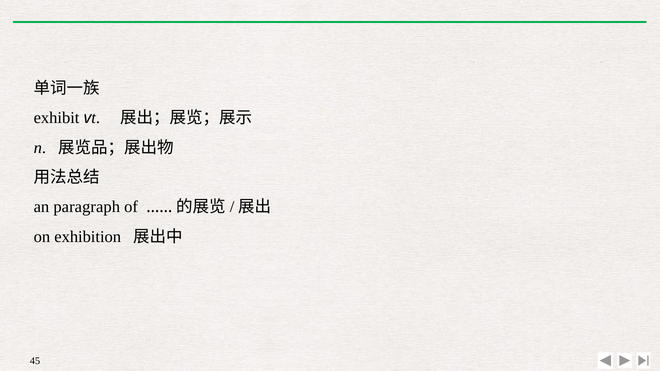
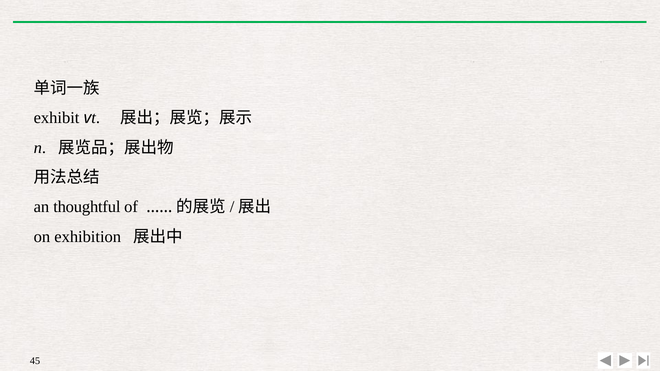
paragraph: paragraph -> thoughtful (87, 207)
